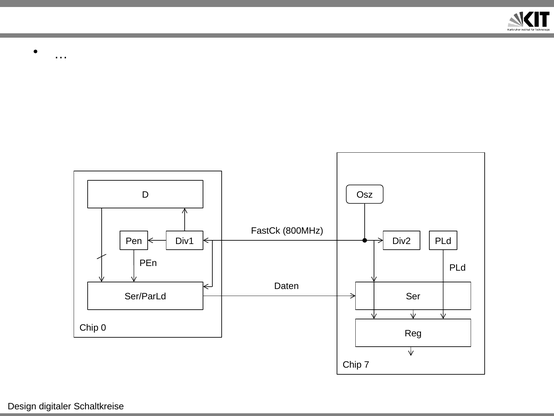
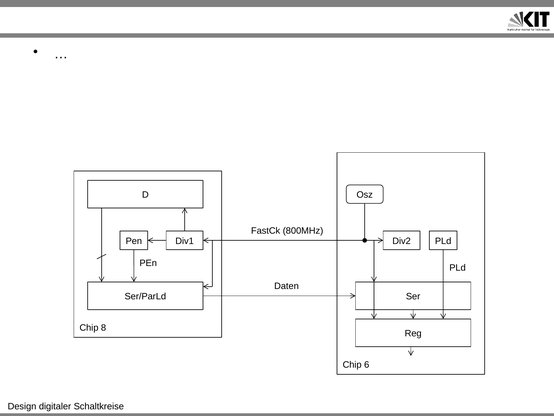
0: 0 -> 8 (104, 327)
7: 7 -> 6 (367, 364)
